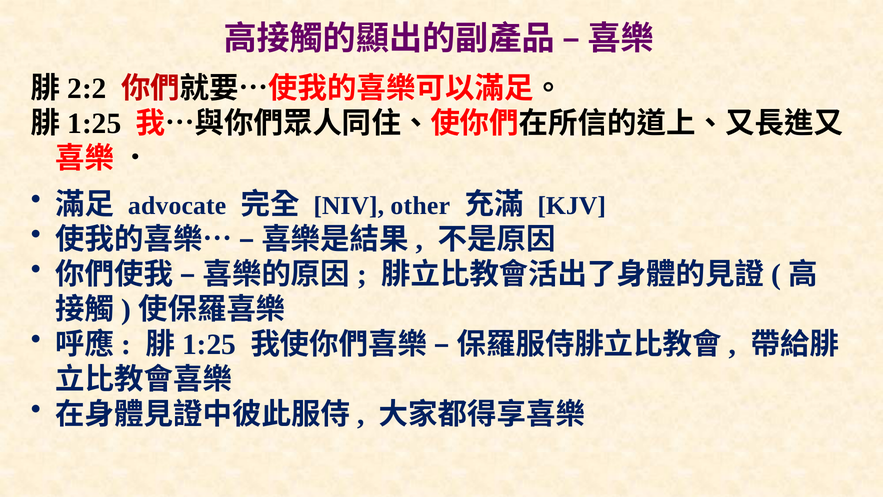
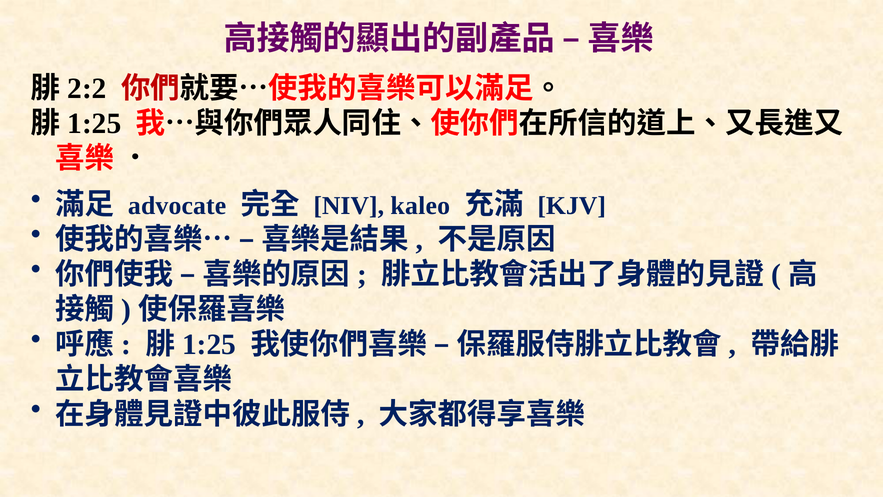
other: other -> kaleo (420, 206)
